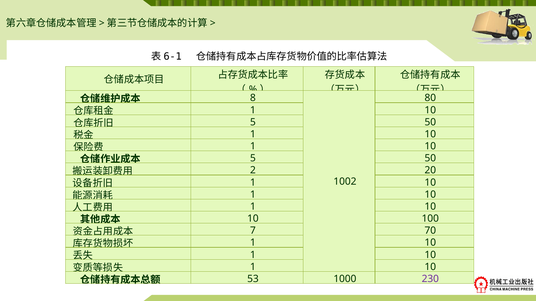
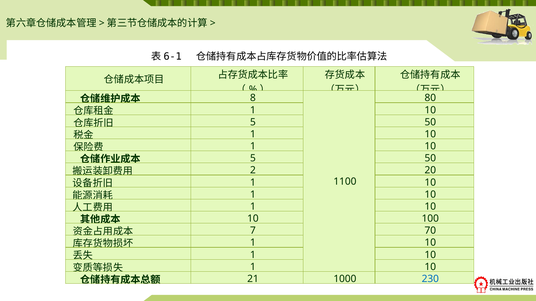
1002: 1002 -> 1100 (345, 182)
53: 53 -> 21 (253, 279)
230 colour: purple -> blue (430, 279)
